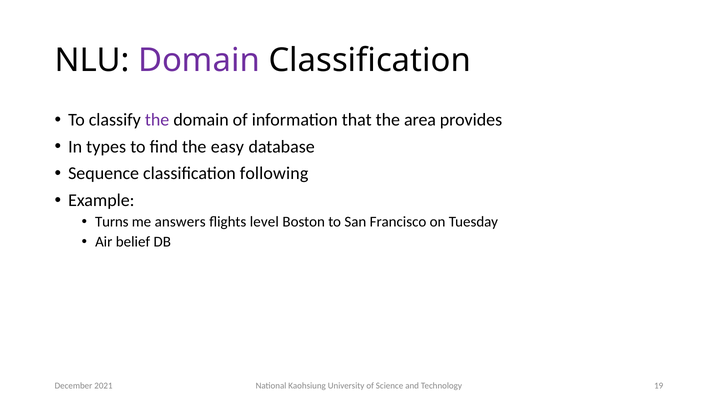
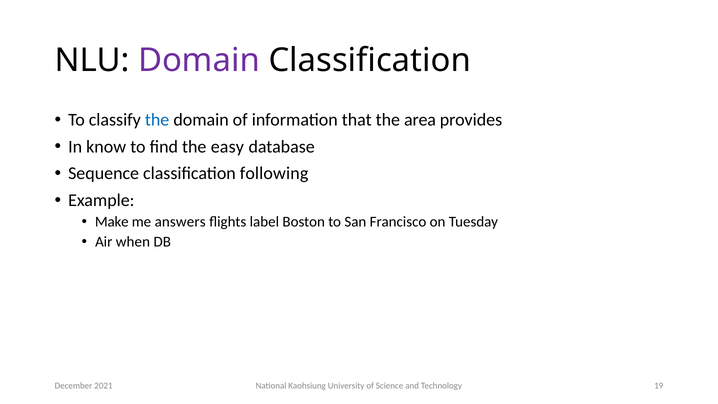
the colour: purple -> blue (157, 120)
types: types -> know (106, 147)
Turns: Turns -> Make (112, 222)
level: level -> label (264, 222)
belief: belief -> when (133, 242)
